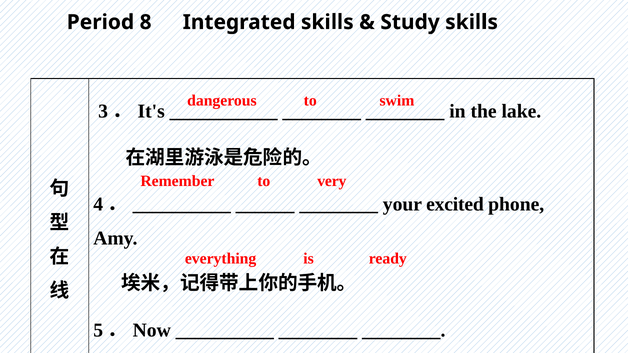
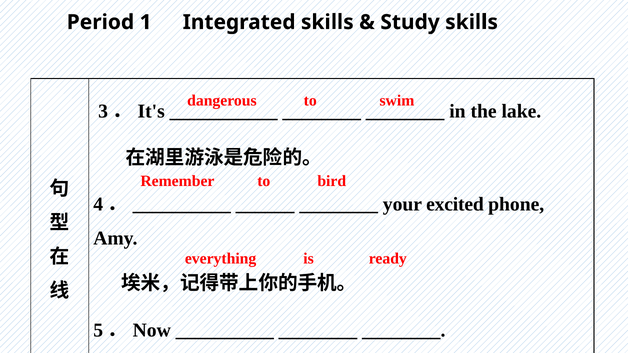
8: 8 -> 1 (146, 22)
very: very -> bird (332, 181)
